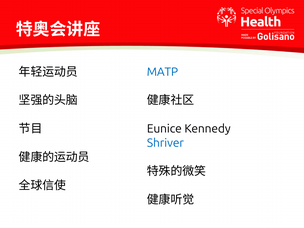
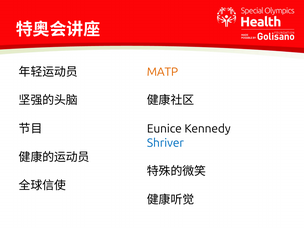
MATP colour: blue -> orange (162, 72)
